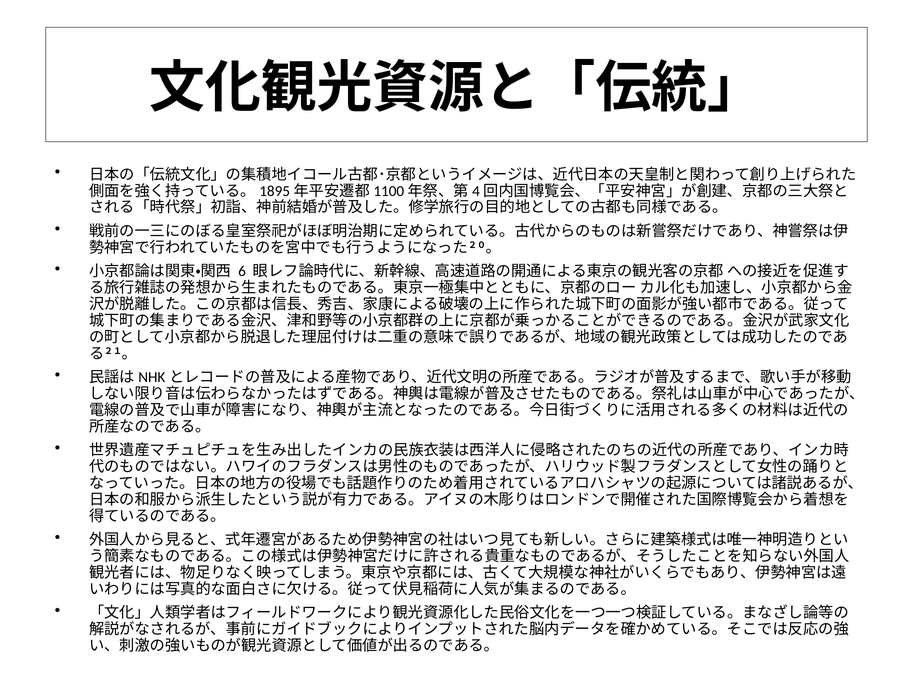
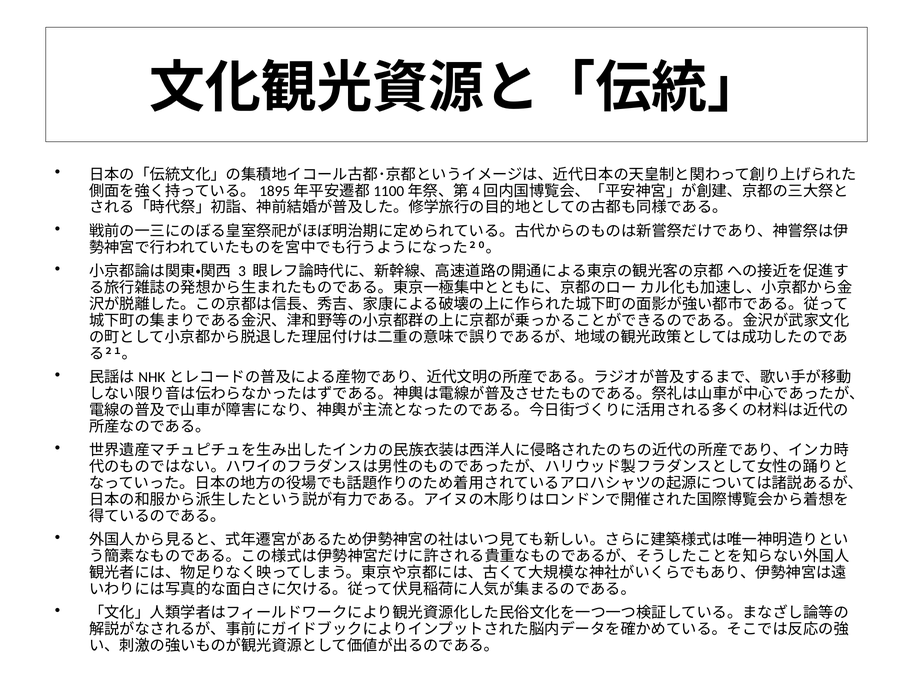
6: 6 -> 3 (242, 271)
